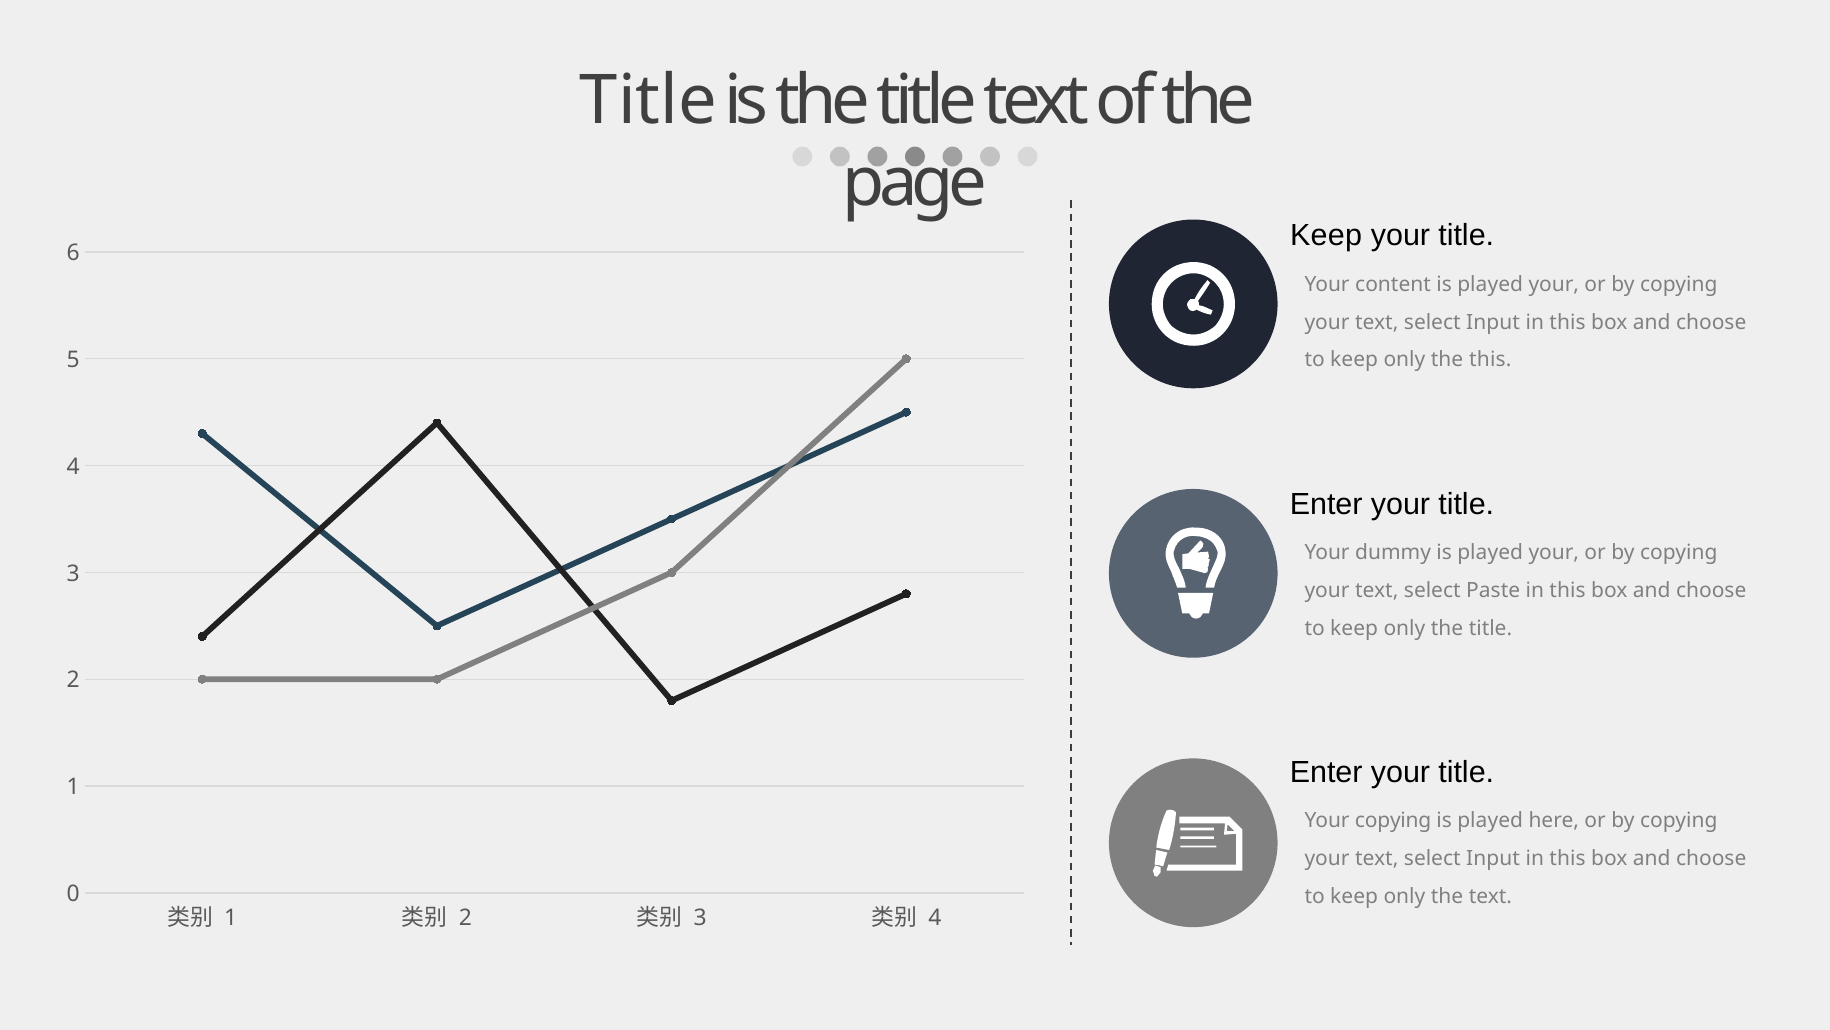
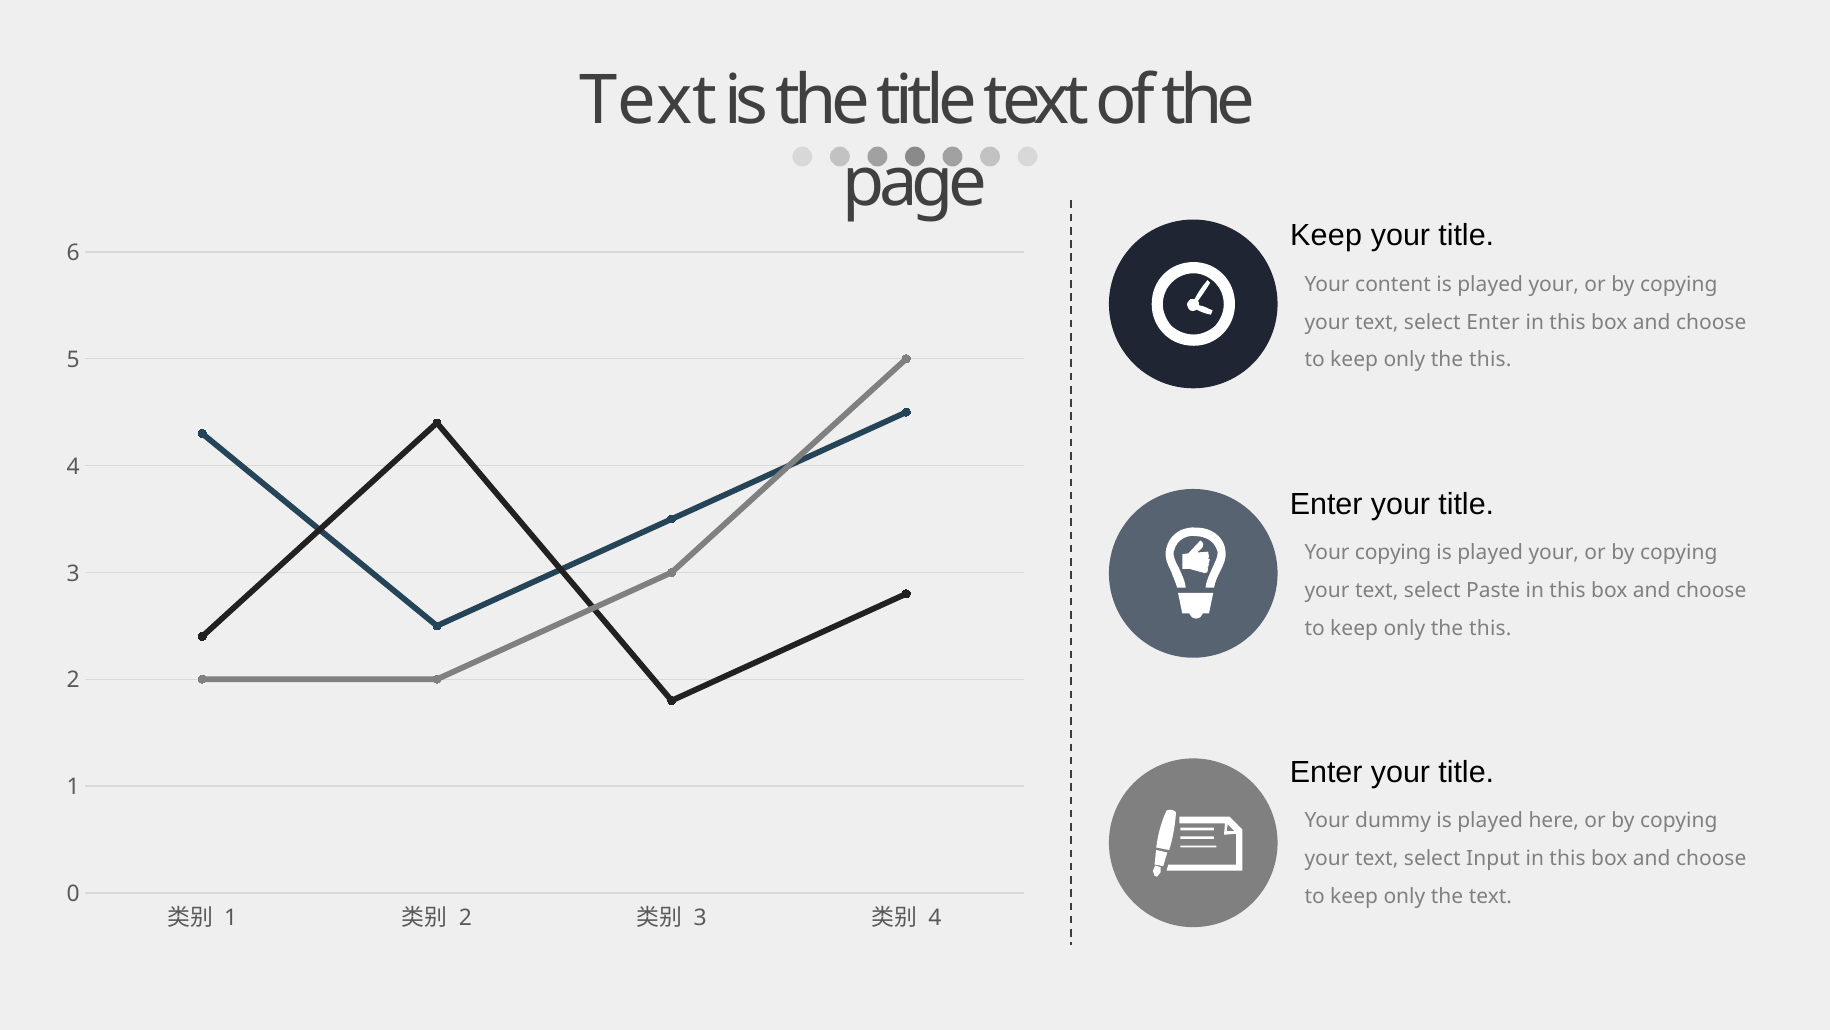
Title: Title -> Text (649, 100)
Input: Input -> Enter (1493, 322)
Your dummy: dummy -> copying (1393, 552)
title: title -> this (1490, 628)
Your copying: copying -> dummy (1393, 821)
